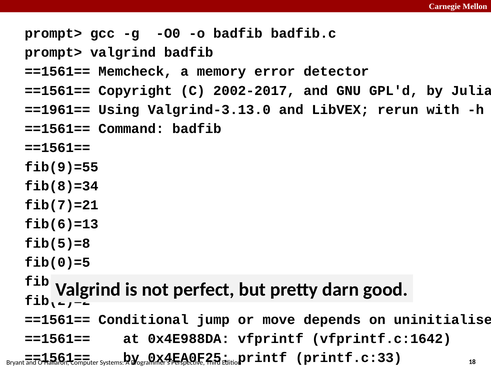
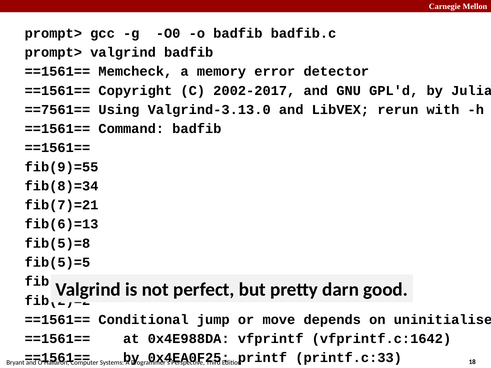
==1961==: ==1961== -> ==7561== (57, 110)
fib(0)=5: fib(0)=5 -> fib(5)=5 (57, 263)
